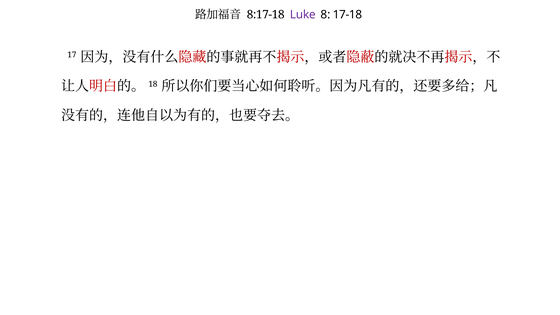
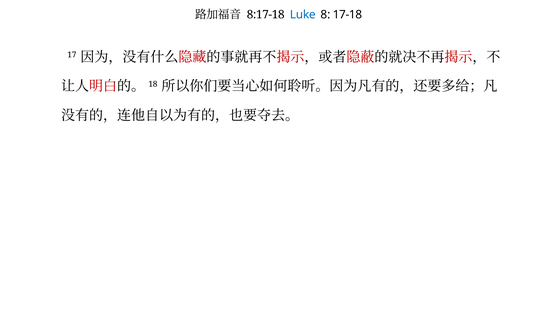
Luke colour: purple -> blue (303, 15)
